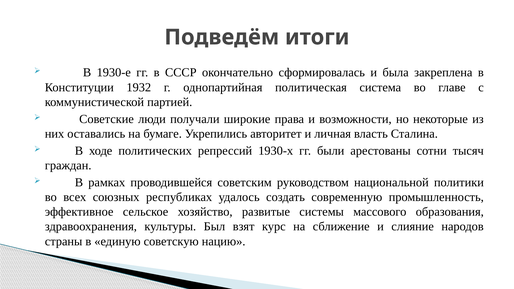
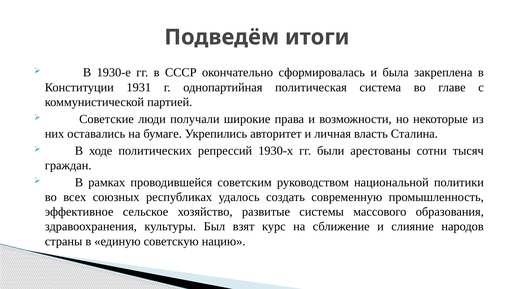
1932: 1932 -> 1931 (139, 87)
